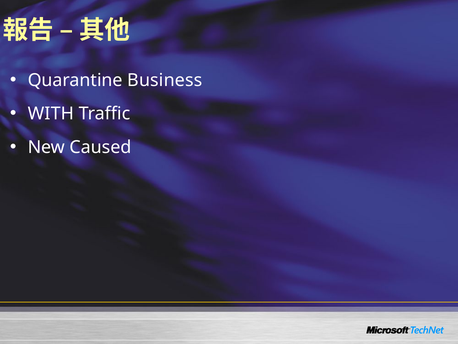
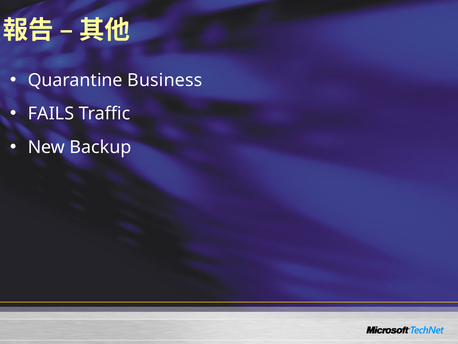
WITH: WITH -> FAILS (51, 114)
Caused: Caused -> Backup (101, 147)
